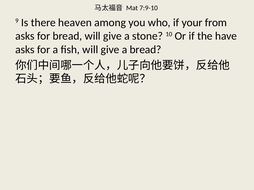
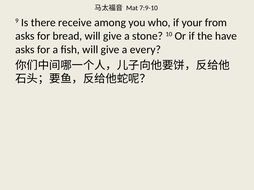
heaven: heaven -> receive (75, 23)
a bread: bread -> every (145, 50)
